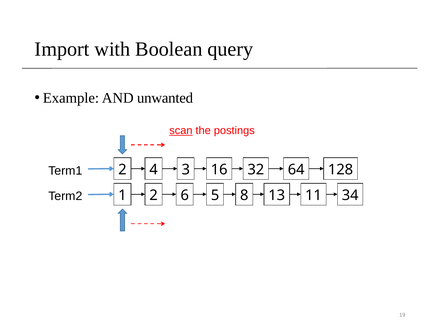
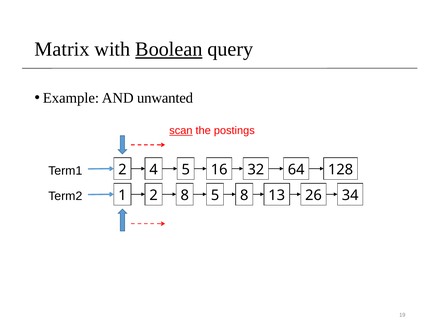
Import: Import -> Matrix (62, 49)
Boolean underline: none -> present (169, 49)
4 3: 3 -> 5 (186, 170)
2 6: 6 -> 8 (185, 195)
11: 11 -> 26 (313, 195)
